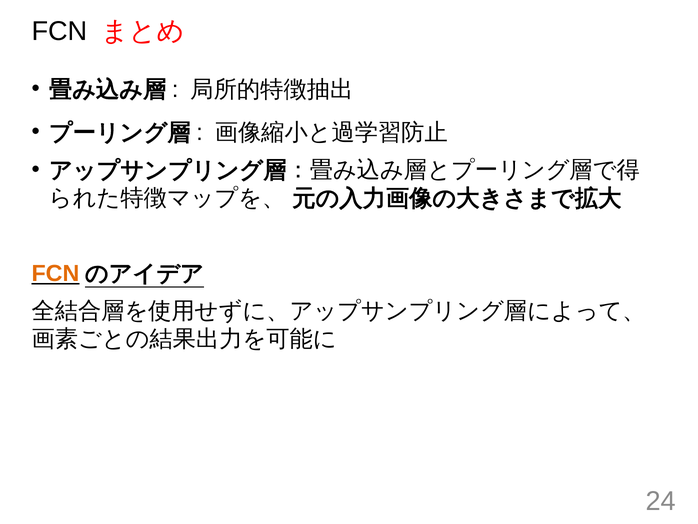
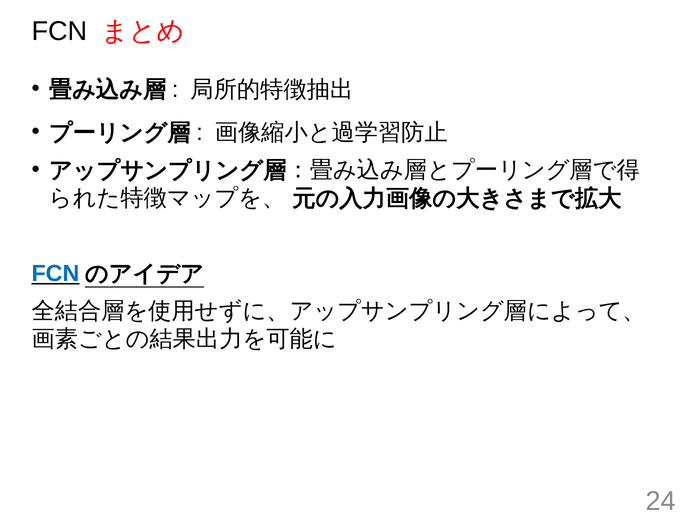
FCN colour: orange -> blue (55, 273)
